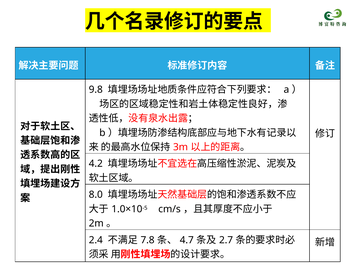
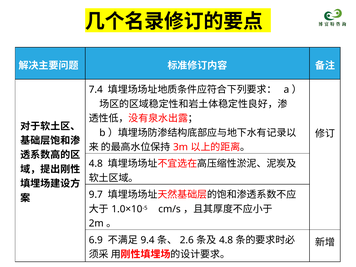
9.8: 9.8 -> 7.4 (96, 90)
4.2: 4.2 -> 4.8 (96, 164)
8.0: 8.0 -> 9.7 (96, 195)
2.4: 2.4 -> 6.9 (96, 240)
7.8: 7.8 -> 9.4 (148, 240)
4.7: 4.7 -> 2.6 (187, 240)
2.7: 2.7 -> 4.8 (226, 240)
